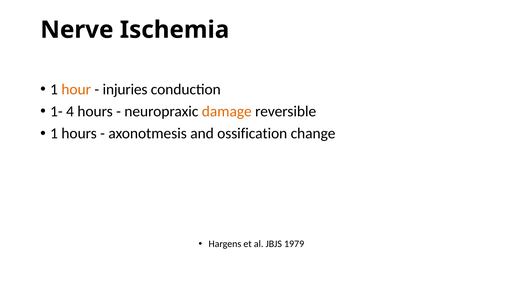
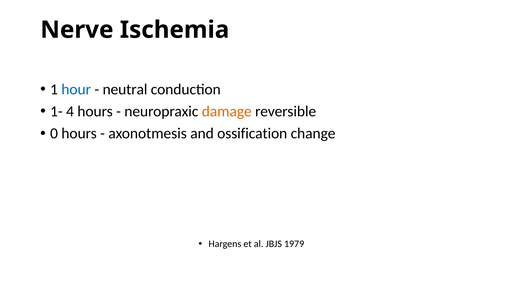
hour colour: orange -> blue (76, 89)
injuries: injuries -> neutral (125, 89)
1: 1 -> 0 (54, 134)
